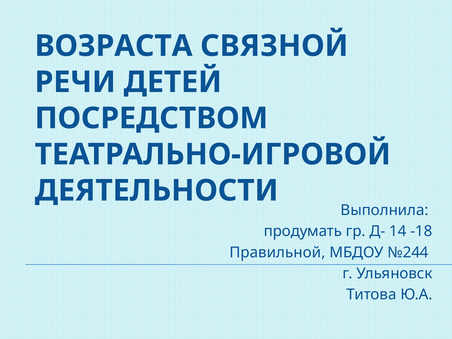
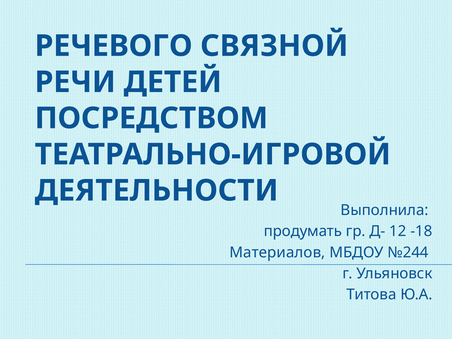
ВОЗРАСТА: ВОЗРАСТА -> РЕЧЕВОГО (114, 46)
14: 14 -> 12 (398, 231)
Правильной: Правильной -> Материалов (277, 252)
